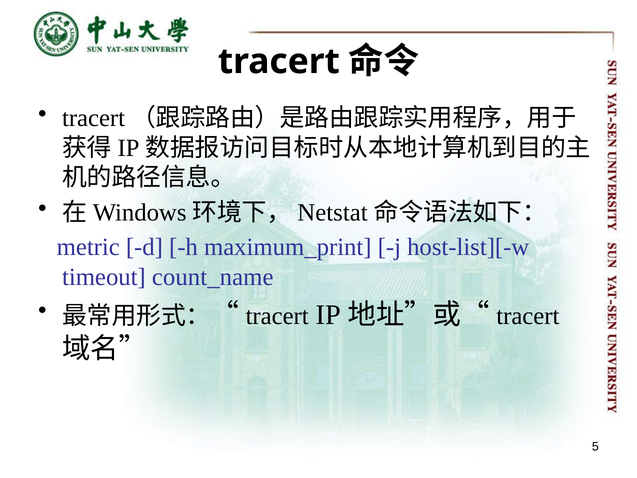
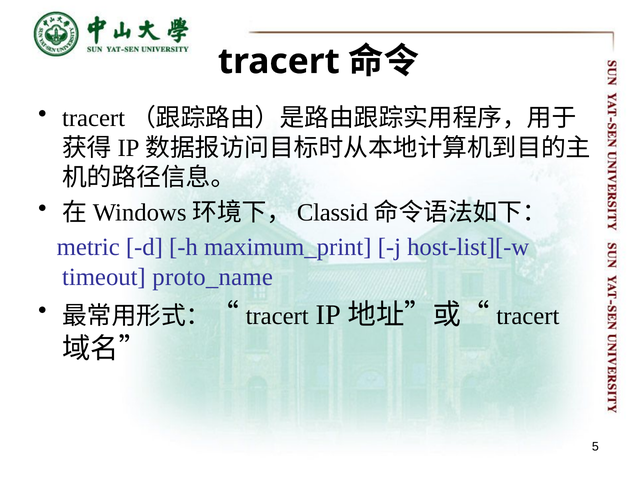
Netstat: Netstat -> Classid (333, 212)
count_name: count_name -> proto_name (213, 277)
